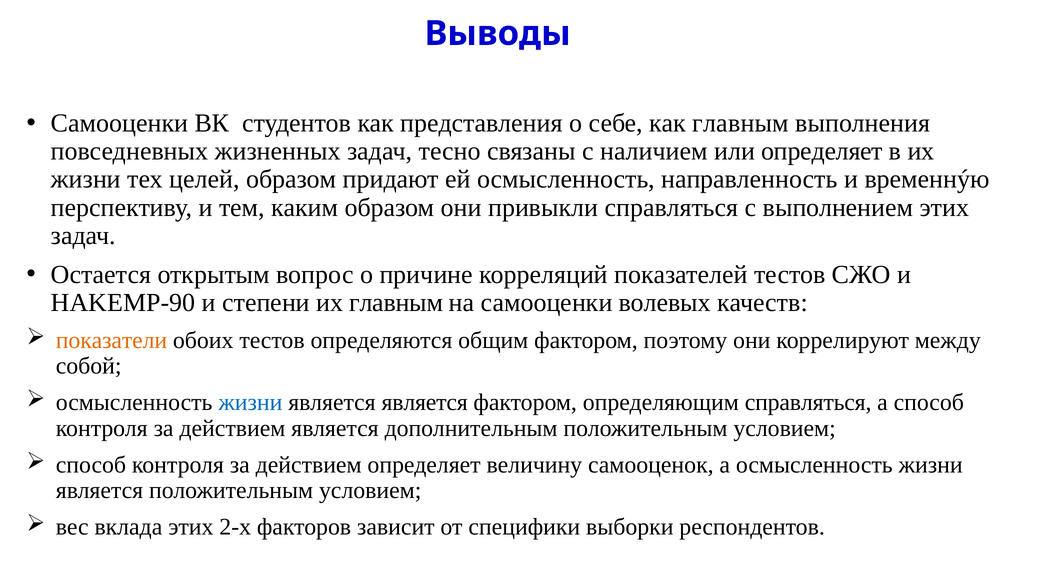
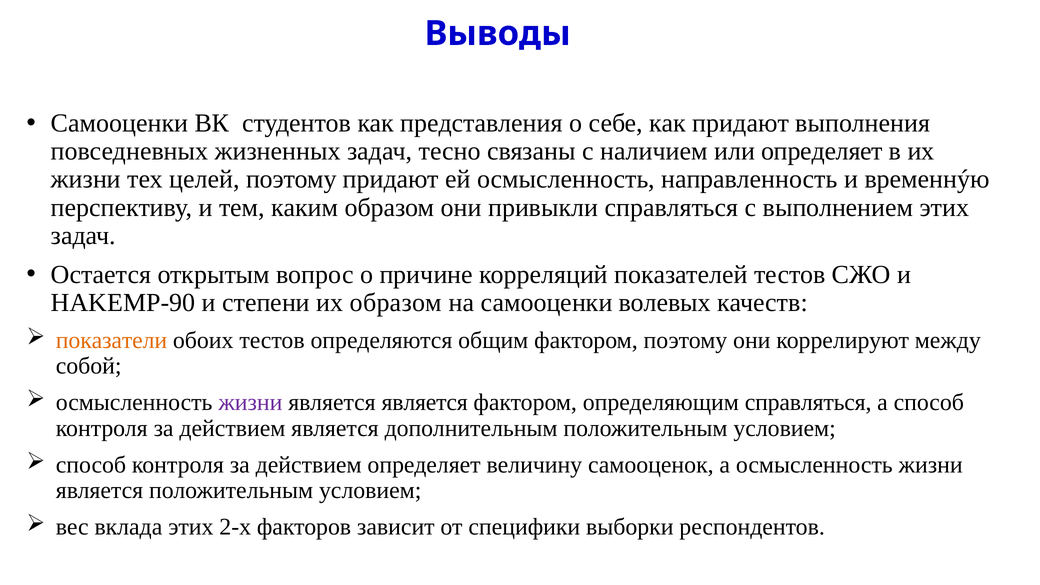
как главным: главным -> придают (741, 123)
целей образом: образом -> поэтому (291, 179)
их главным: главным -> образом (396, 302)
жизни colour: blue -> purple (250, 402)
